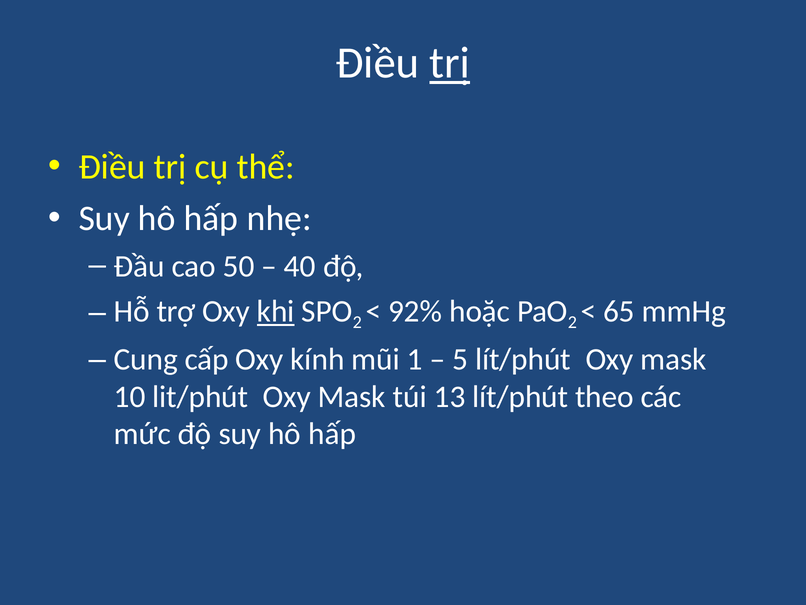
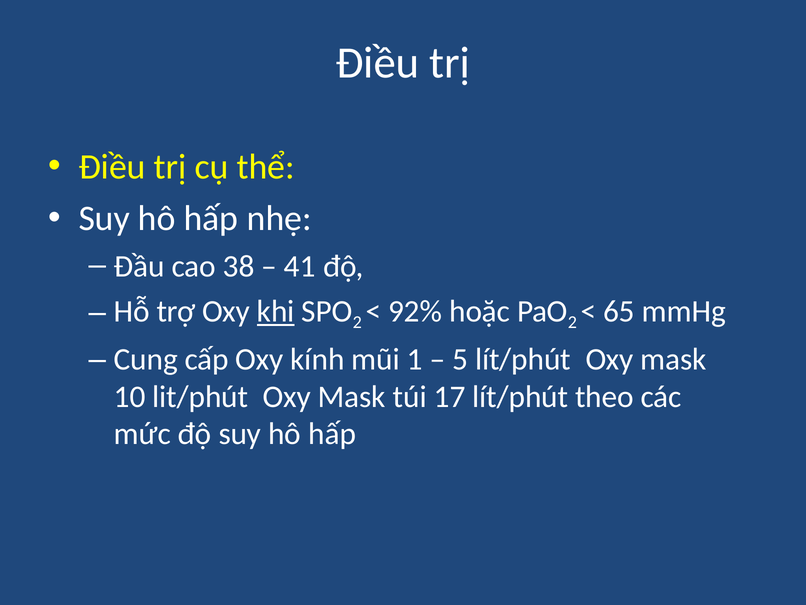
trị underline: present -> none (450, 63)
50: 50 -> 38 (239, 266)
40: 40 -> 41 (300, 266)
13: 13 -> 17 (450, 396)
